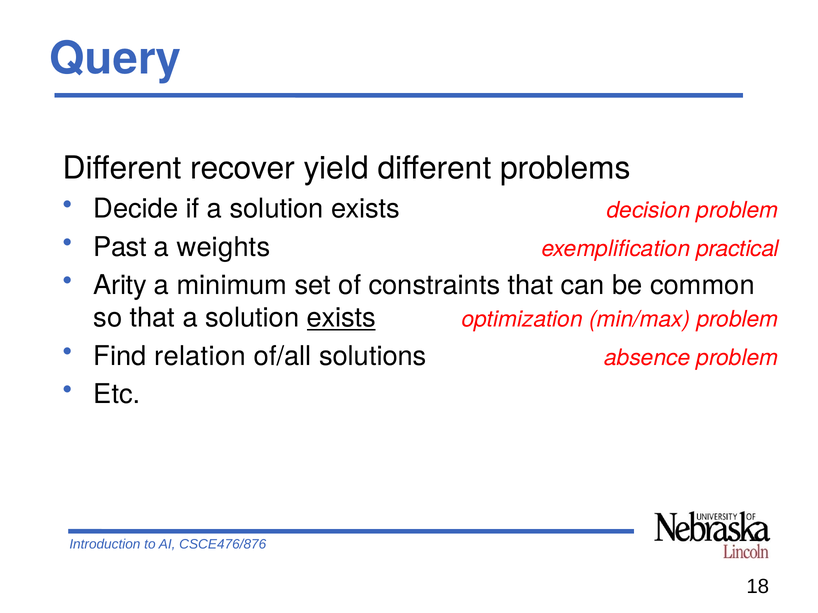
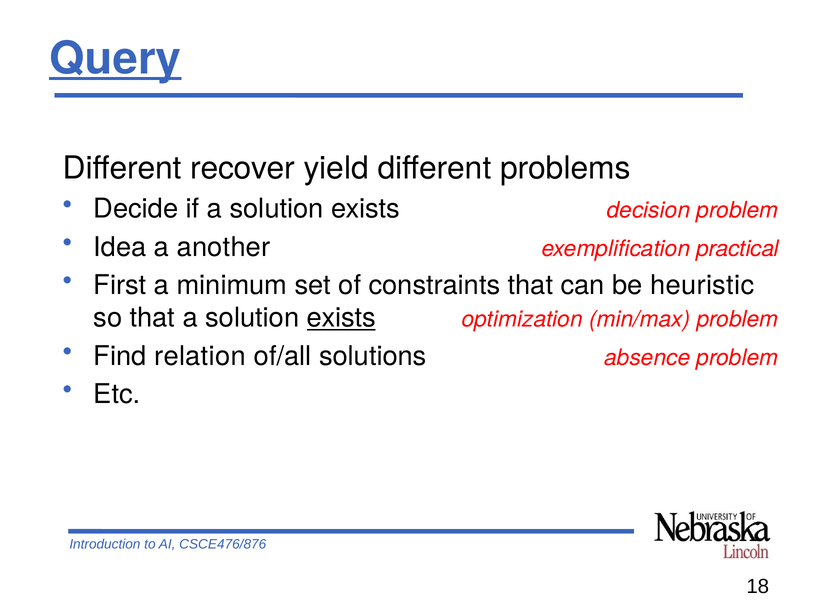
Query underline: none -> present (115, 59)
Past: Past -> Idea (120, 247)
weights: weights -> another (224, 247)
Arity: Arity -> First (120, 285)
common: common -> heuristic (702, 285)
